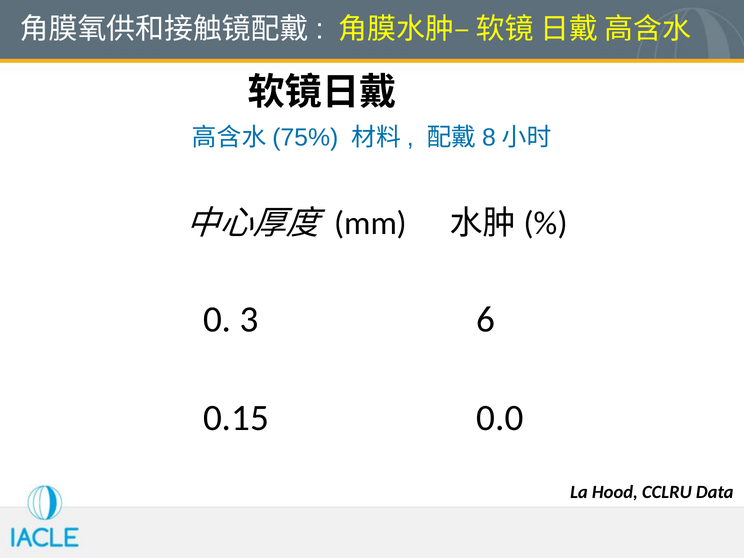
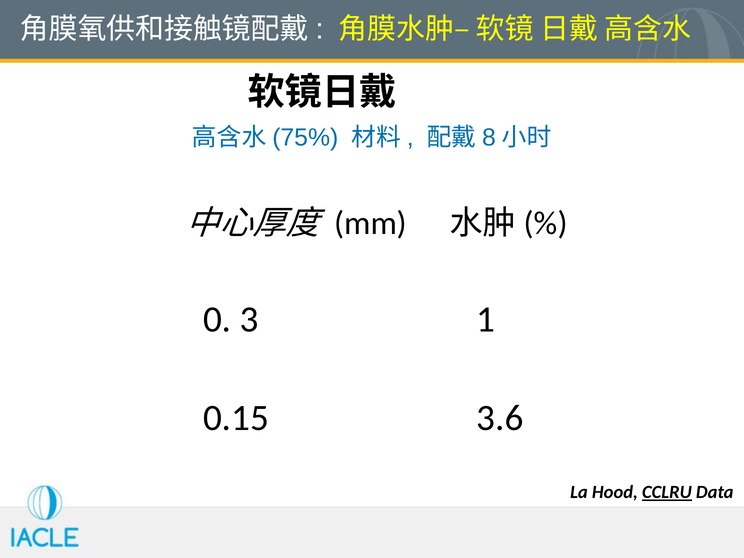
6: 6 -> 1 (486, 320)
0.0: 0.0 -> 3.6 (500, 418)
CCLRU underline: none -> present (667, 492)
